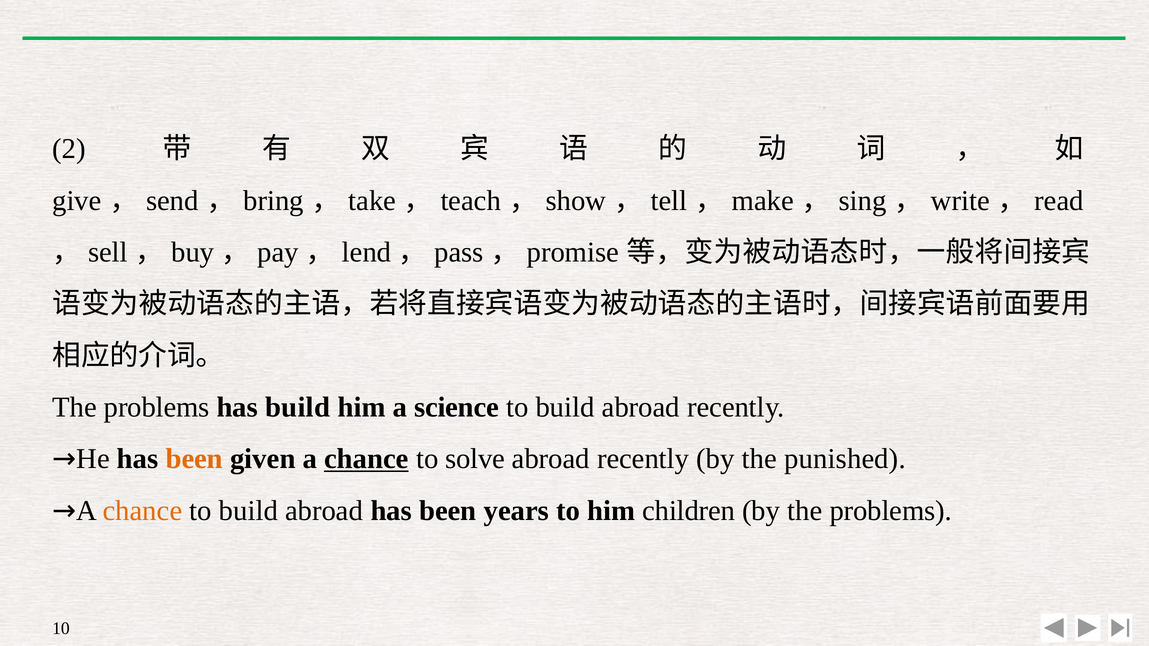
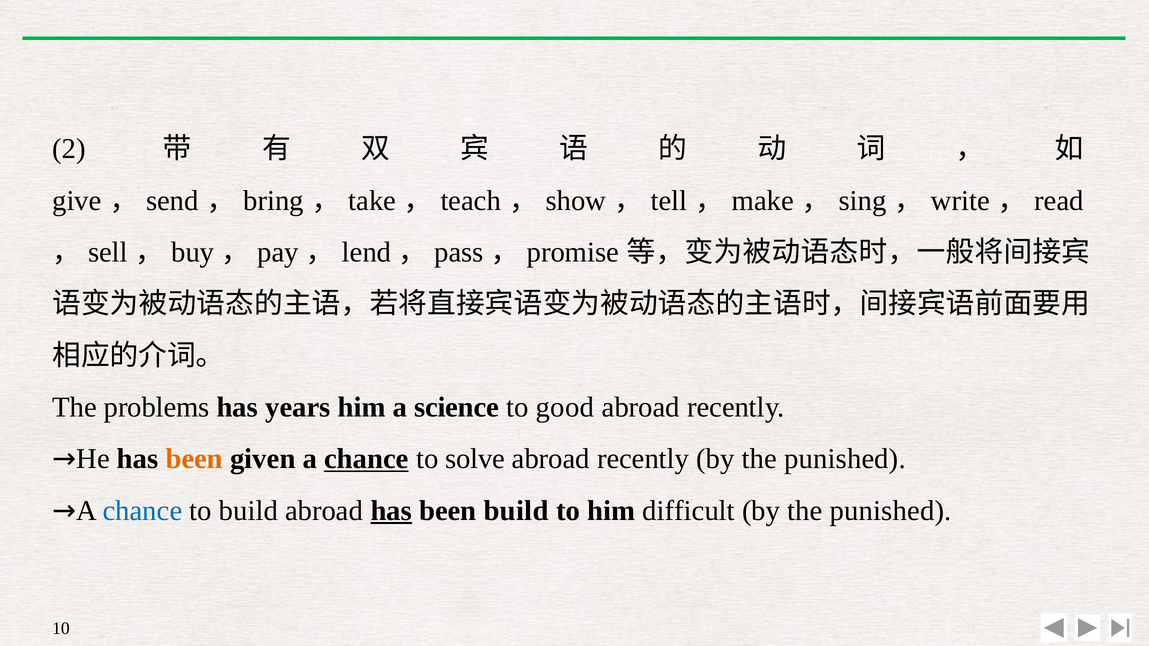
has build: build -> years (298, 408)
build: build -> good (565, 408)
chance colour: orange -> blue (142, 511)
has underline: none -> present (391, 511)
been years: years -> build (516, 511)
children: children -> difficult (689, 511)
problems: problems -> punished (891, 511)
